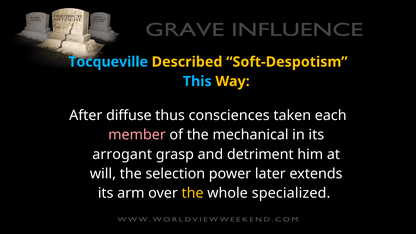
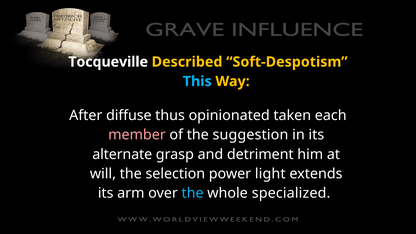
Tocqueville colour: light blue -> white (108, 62)
consciences: consciences -> opinionated (229, 115)
mechanical: mechanical -> suggestion (250, 135)
arrogant: arrogant -> alternate (122, 154)
later: later -> light (270, 174)
the colour: yellow -> light blue (193, 193)
